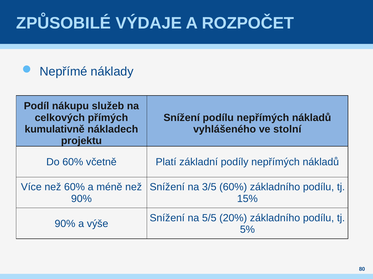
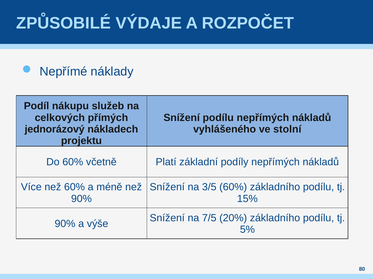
kumulativně: kumulativně -> jednorázový (55, 129)
5/5: 5/5 -> 7/5 (209, 218)
